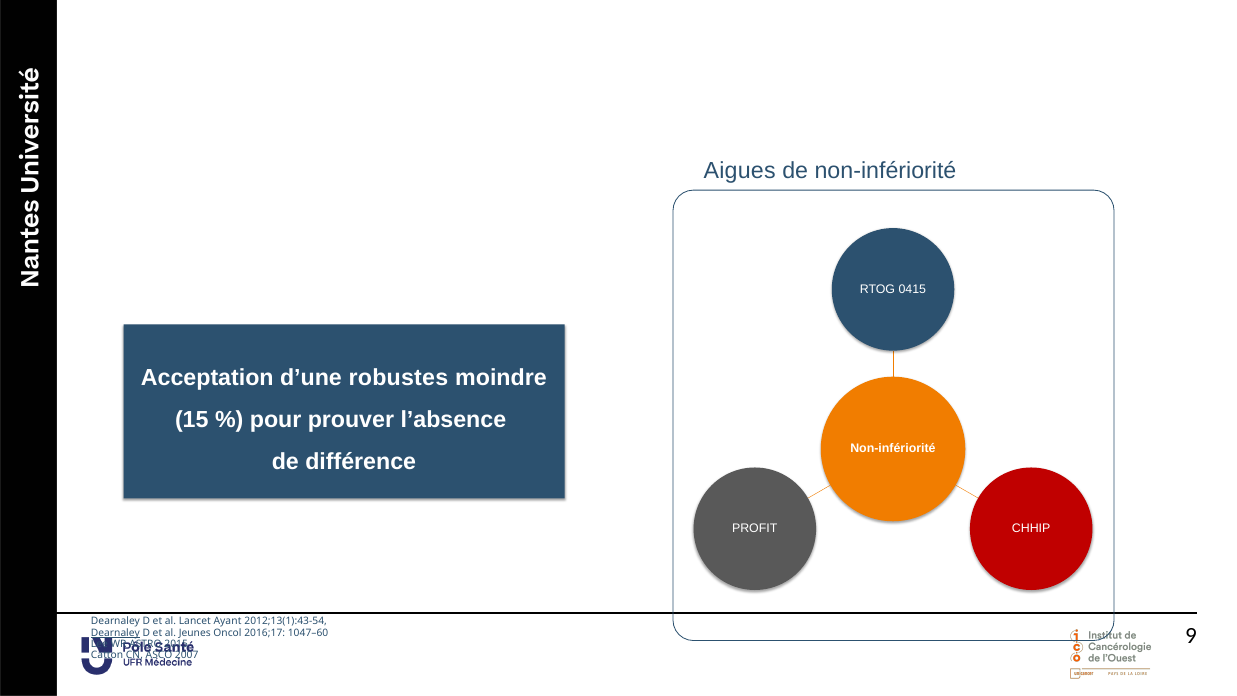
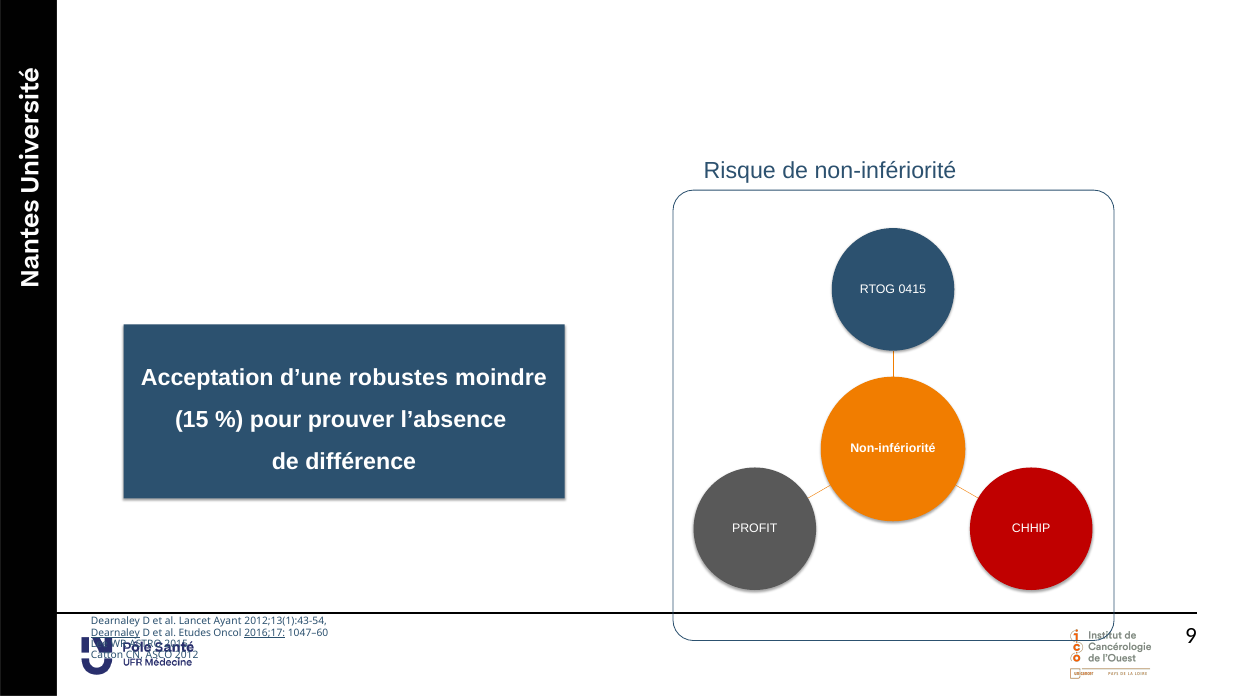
Aigues: Aigues -> Risque (740, 171)
al Jeunes: Jeunes -> Etudes (195, 633)
2016;17 underline: none -> present (265, 633)
2007: 2007 -> 2012 (187, 655)
